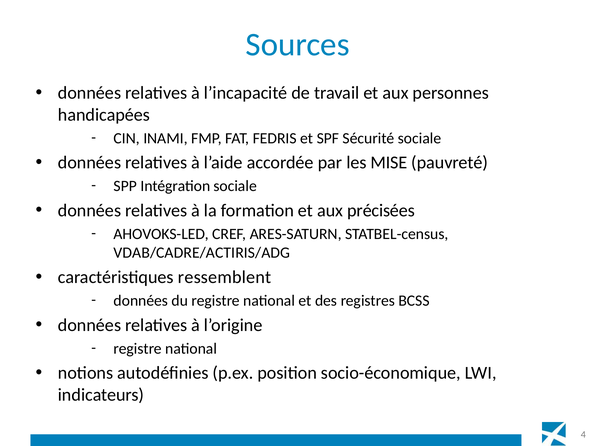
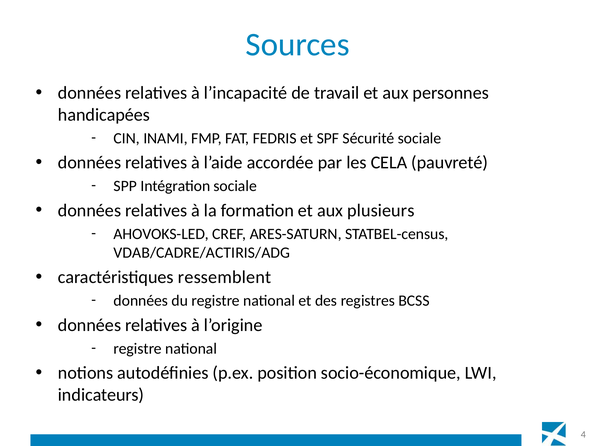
MISE: MISE -> CELA (389, 162)
précisées: précisées -> plusieurs (381, 210)
